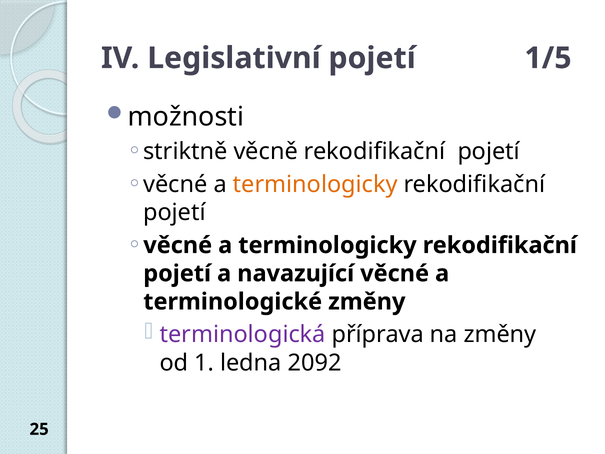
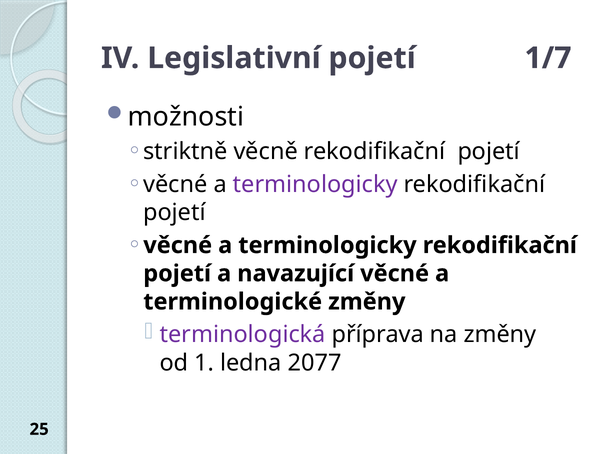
1/5: 1/5 -> 1/7 (548, 58)
terminologicky colour: orange -> purple (315, 184)
2092: 2092 -> 2077 (315, 363)
